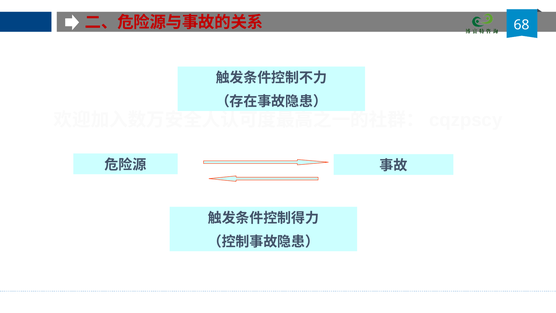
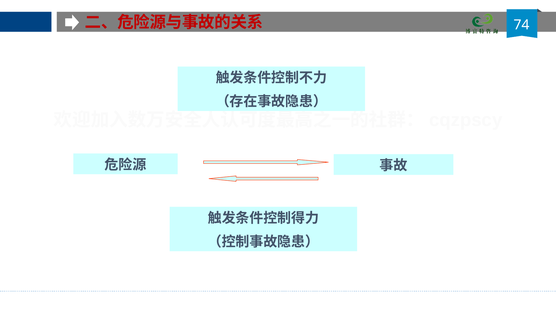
68: 68 -> 74 (521, 25)
